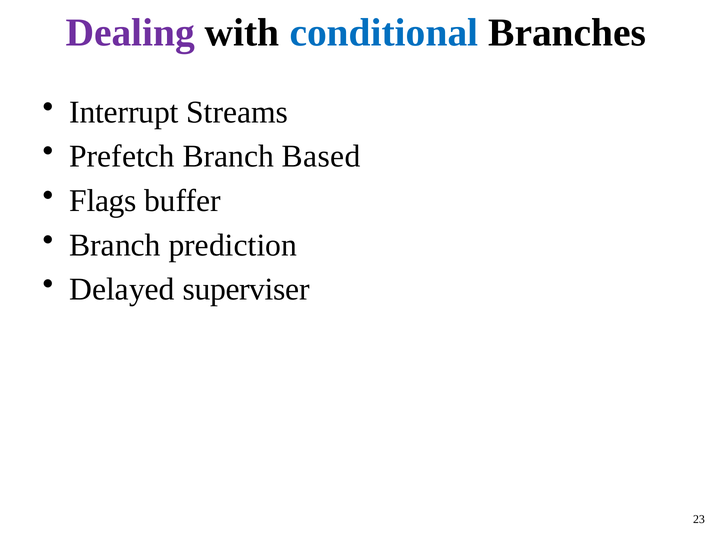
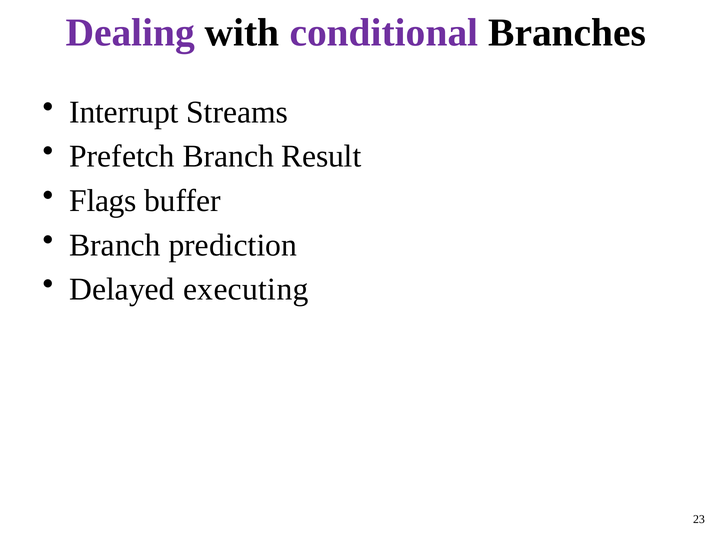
conditional colour: blue -> purple (384, 33)
Based: Based -> Result (321, 157)
superviser: superviser -> executing (246, 289)
